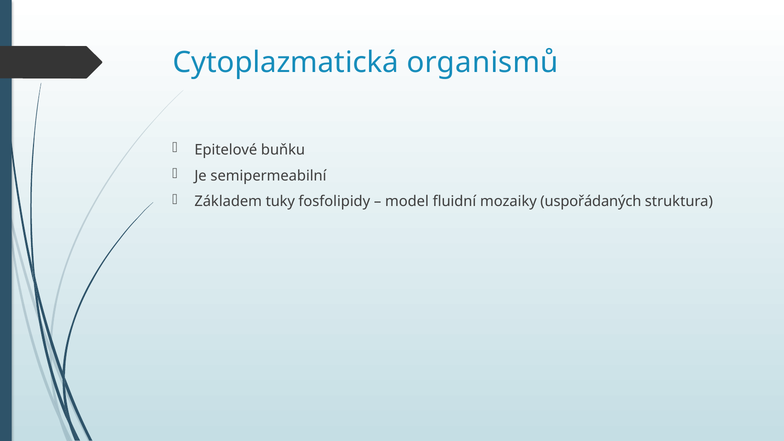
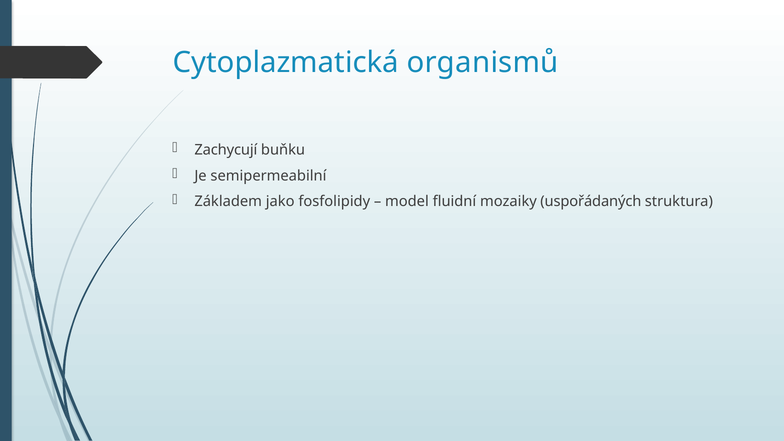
Epitelové: Epitelové -> Zachycují (226, 150)
tuky: tuky -> jako (280, 202)
